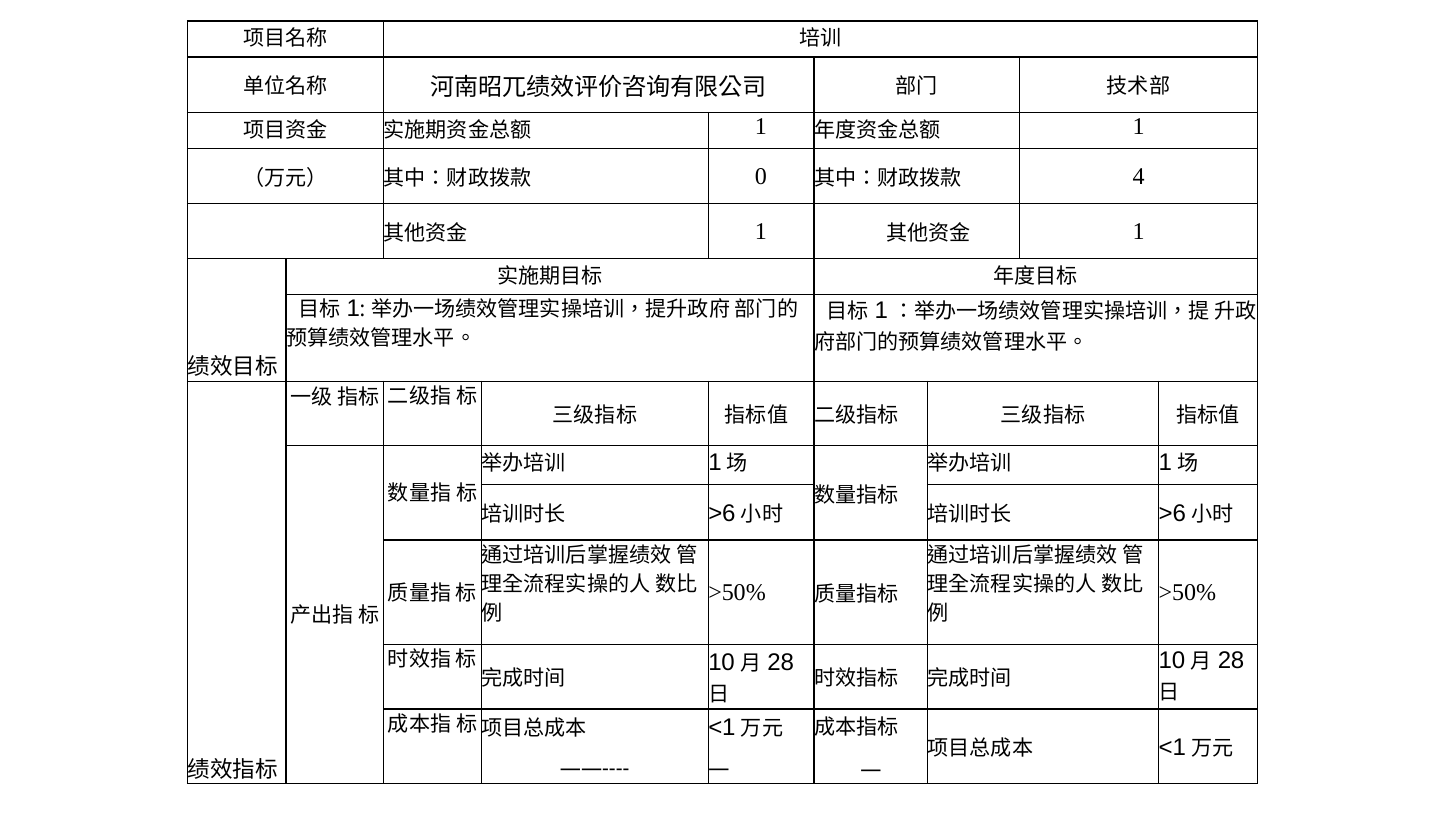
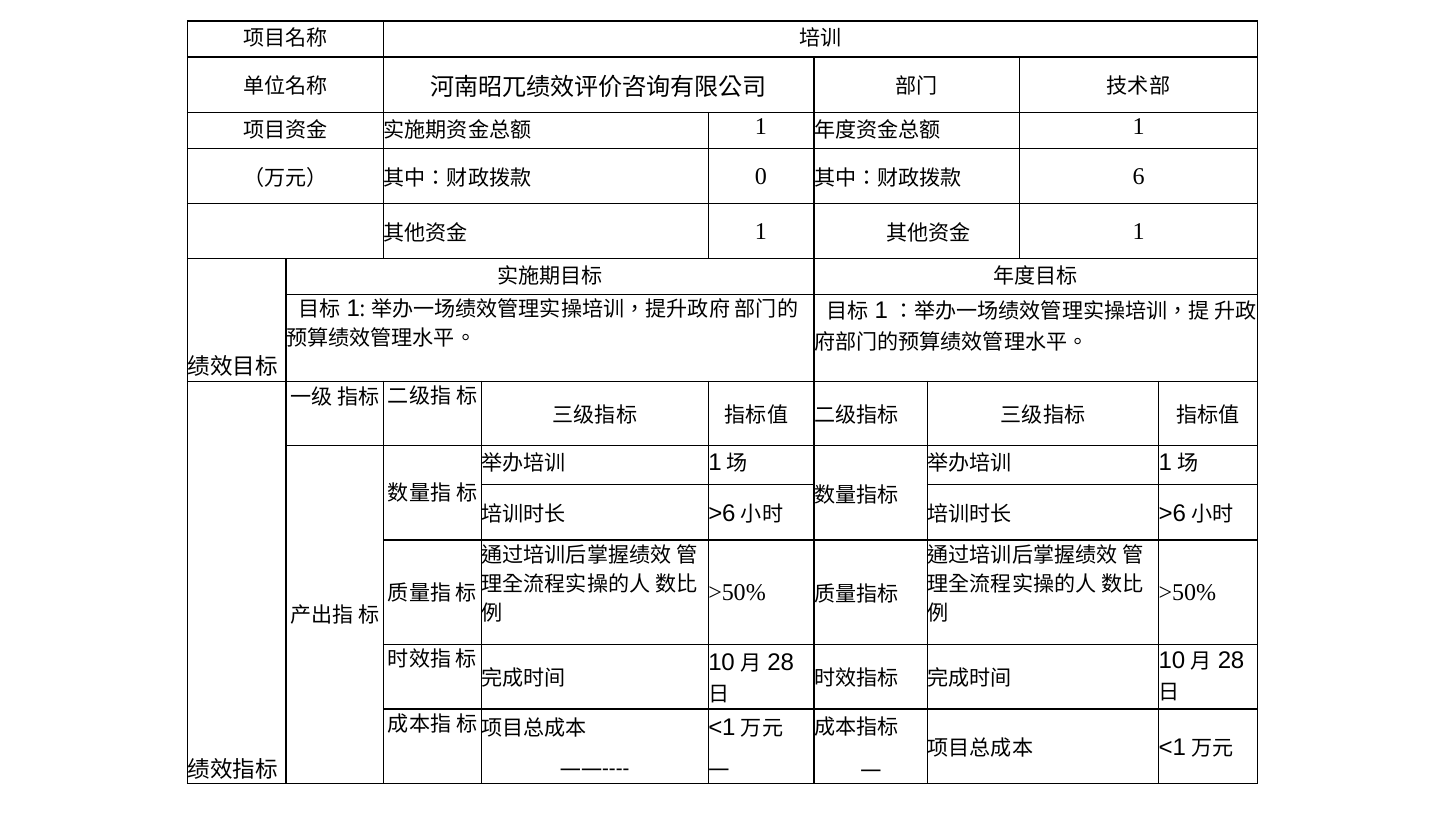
4: 4 -> 6 (1139, 176)
